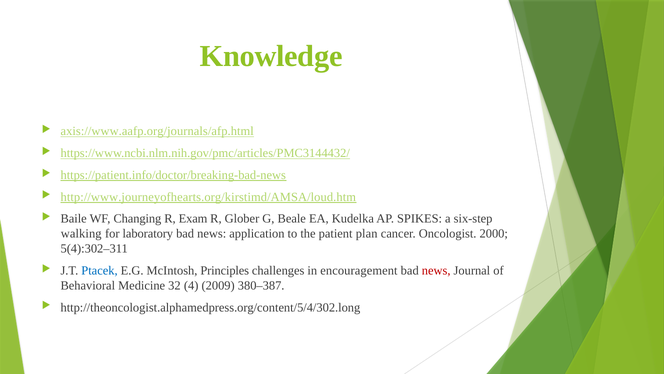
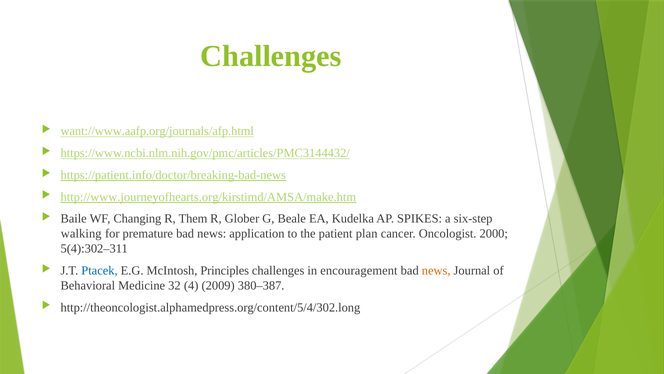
Knowledge: Knowledge -> Challenges (271, 56)
axis://www.aafp.org/journals/afp.html: axis://www.aafp.org/journals/afp.html -> want://www.aafp.org/journals/afp.html (157, 131)
http://www.journeyofhearts.org/kirstimd/AMSA/loud.htm: http://www.journeyofhearts.org/kirstimd/AMSA/loud.htm -> http://www.journeyofhearts.org/kirstimd/AMSA/make.htm (208, 197)
Exam: Exam -> Them (193, 219)
laboratory: laboratory -> premature (148, 233)
news colour: red -> orange (436, 270)
